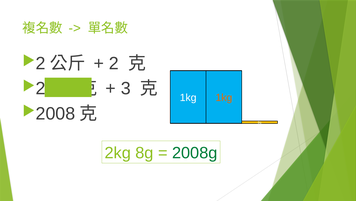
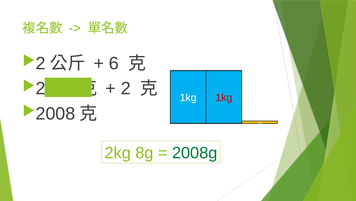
2: 2 -> 6 (114, 63)
3: 3 -> 2 (126, 88)
1kg colour: orange -> red (224, 97)
